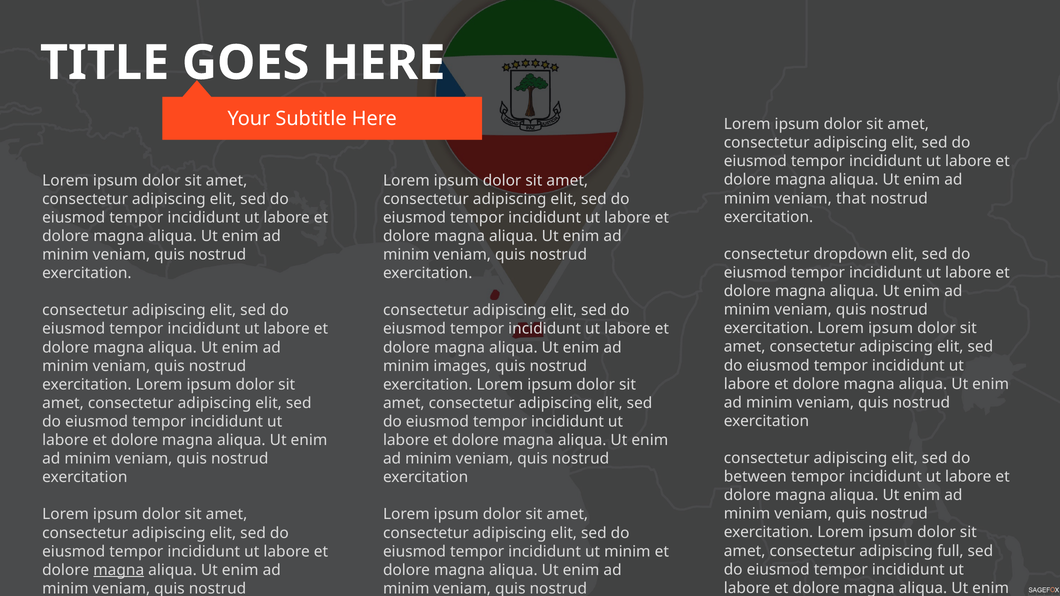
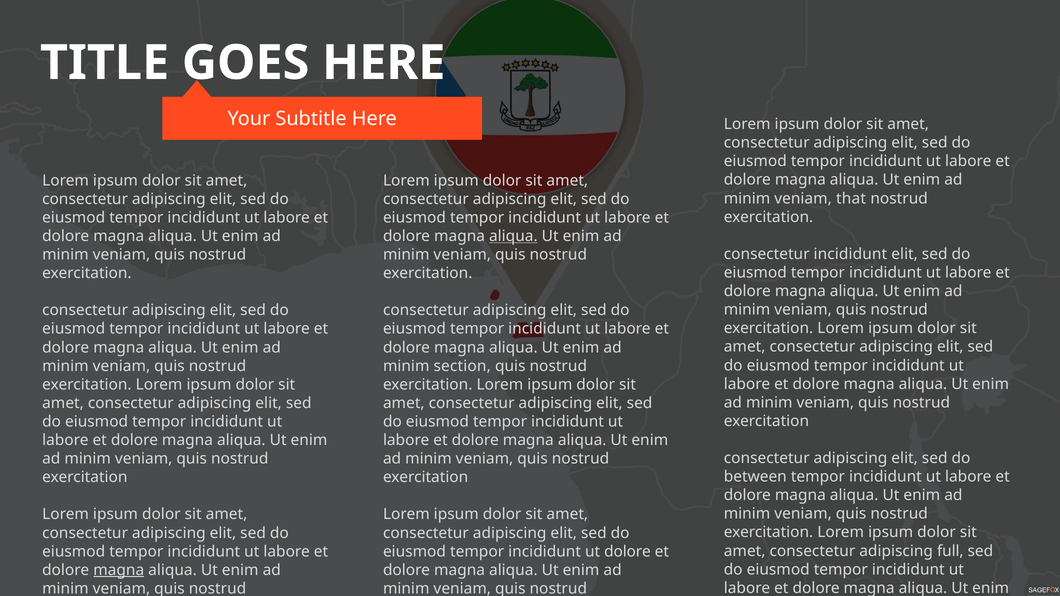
aliqua underline: none -> present (513, 236)
consectetur dropdown: dropdown -> incididunt (850, 254)
images: images -> section (462, 366)
ut minim: minim -> dolore (627, 552)
